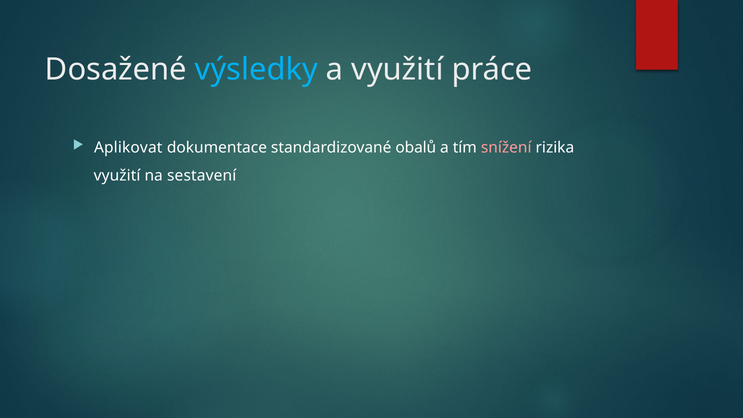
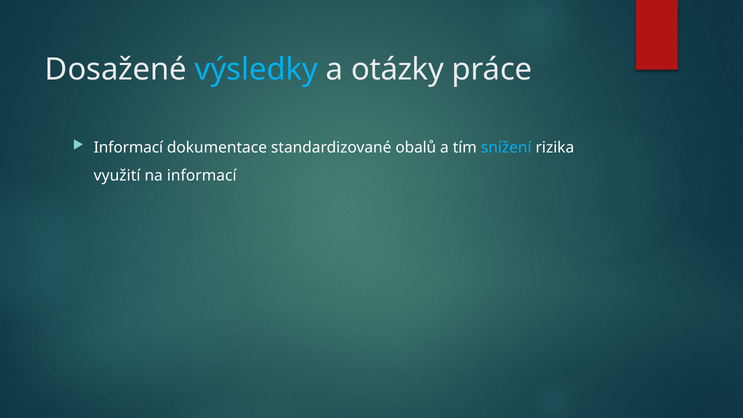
a využití: využití -> otázky (398, 70)
Aplikovat: Aplikovat -> Informací (128, 148)
snížení colour: pink -> light blue (506, 148)
na sestavení: sestavení -> informací (202, 175)
